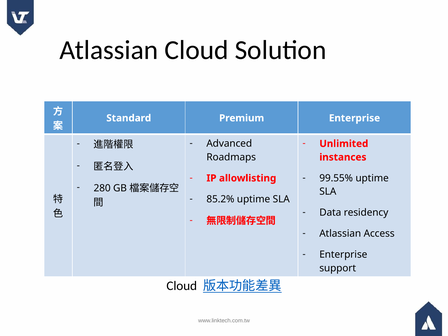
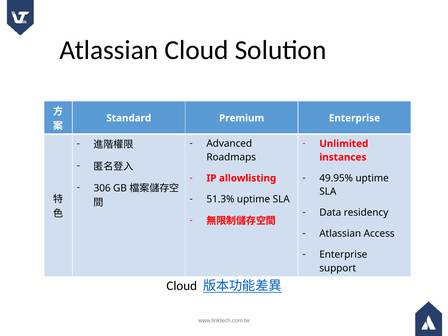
99.55%: 99.55% -> 49.95% (336, 178)
280: 280 -> 306 (102, 188)
85.2%: 85.2% -> 51.3% (220, 199)
